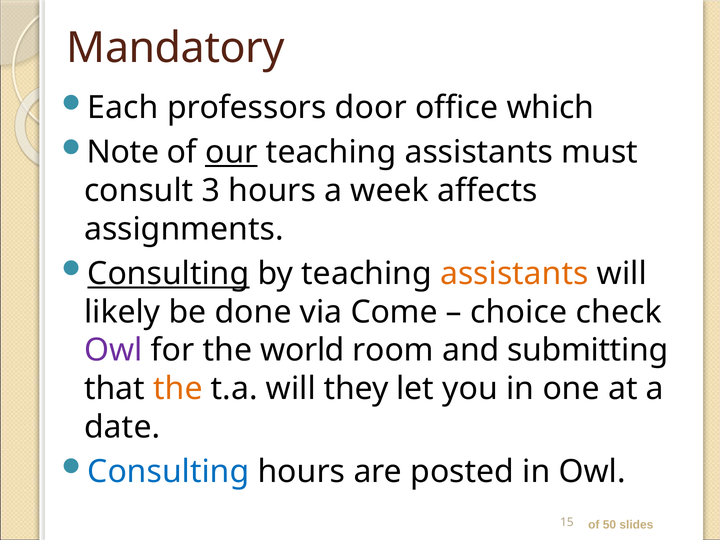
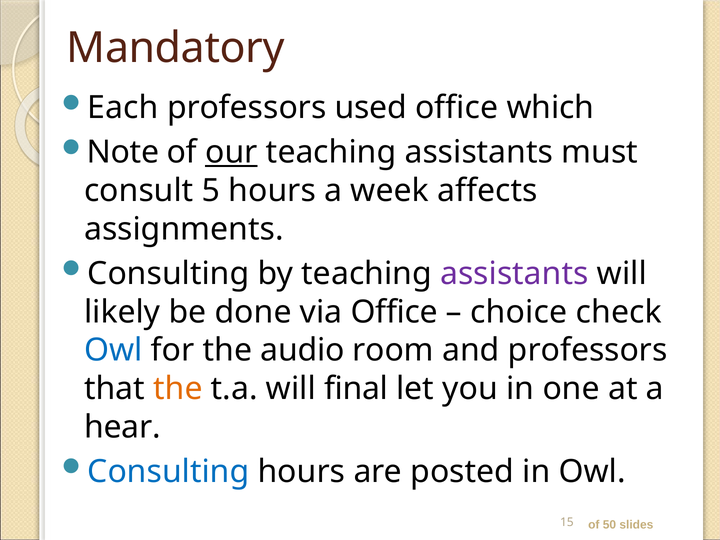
door: door -> used (371, 108)
3: 3 -> 5 (211, 191)
Consulting underline: present -> none (168, 274)
assistants colour: orange -> purple (514, 274)
via Come: Come -> Office (394, 312)
Owl colour: purple -> blue (113, 350)
world: world -> audio (302, 350)
and submitting: submitting -> professors (588, 350)
they: they -> final (356, 389)
date: date -> hear (122, 427)
